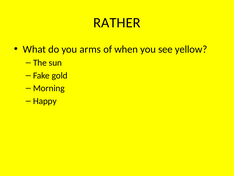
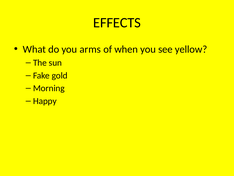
RATHER: RATHER -> EFFECTS (117, 23)
